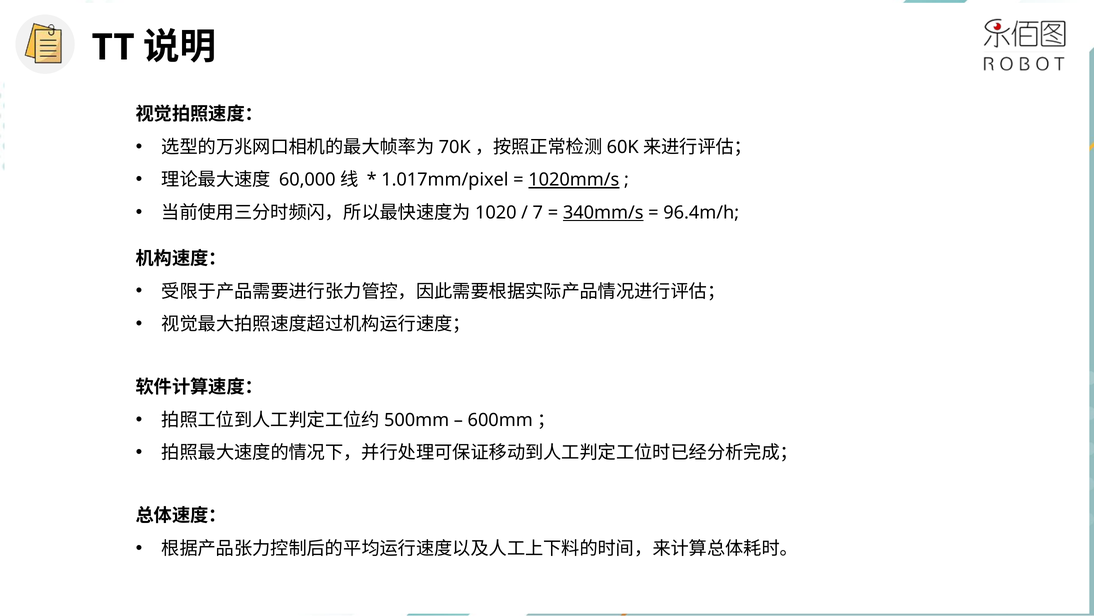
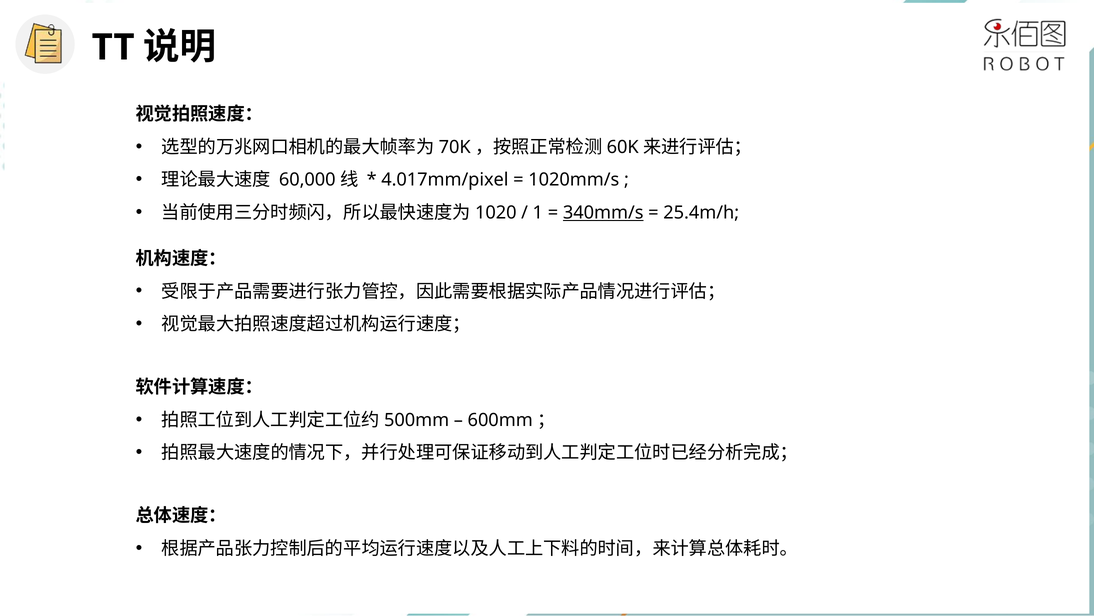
1.017mm/pixel: 1.017mm/pixel -> 4.017mm/pixel (445, 180)
1020mm/s underline: present -> none (574, 180)
7: 7 -> 1 (538, 213)
96.4m/h: 96.4m/h -> 25.4m/h (701, 213)
